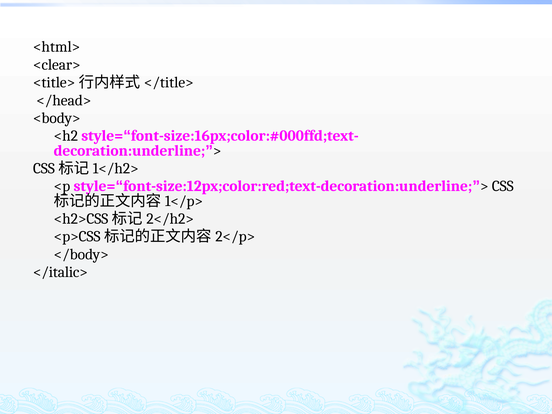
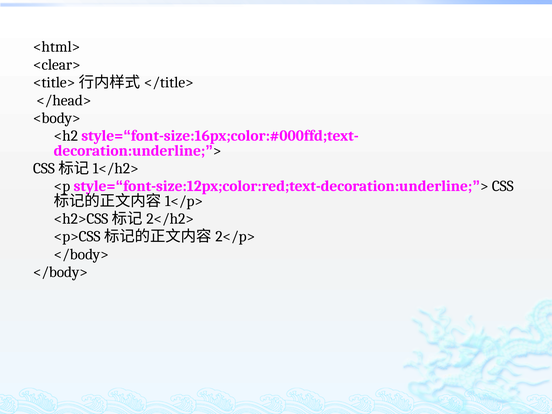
</italic>: </italic> -> </body> (60, 272)
